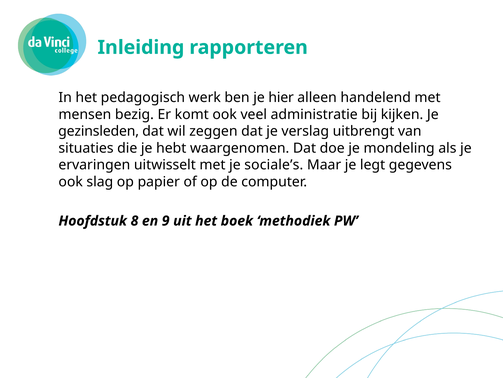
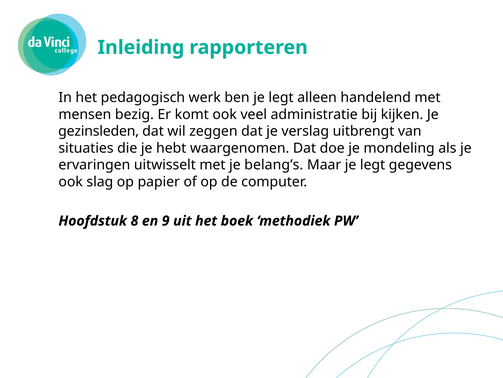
ben je hier: hier -> legt (281, 98)
sociale’s: sociale’s -> belang’s (274, 165)
